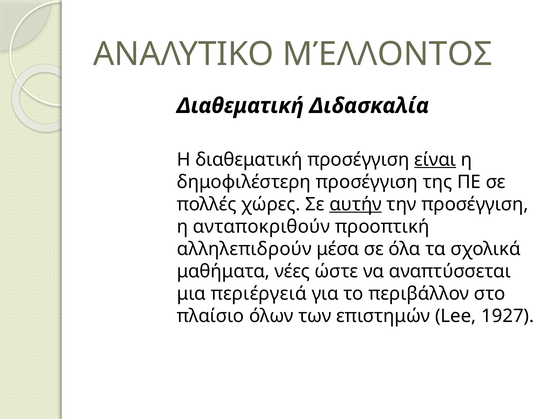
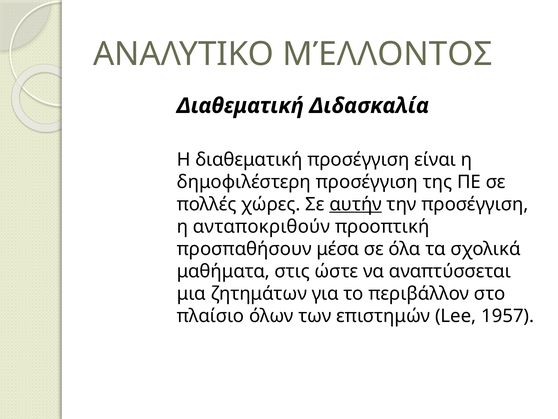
είναι underline: present -> none (435, 159)
αλληλεπιδρούν: αλληλεπιδρούν -> προσπαθήσουν (244, 249)
νέες: νέες -> στις (292, 271)
περιέργειά: περιέργειά -> ζητημάτων (259, 293)
1927: 1927 -> 1957 (508, 316)
